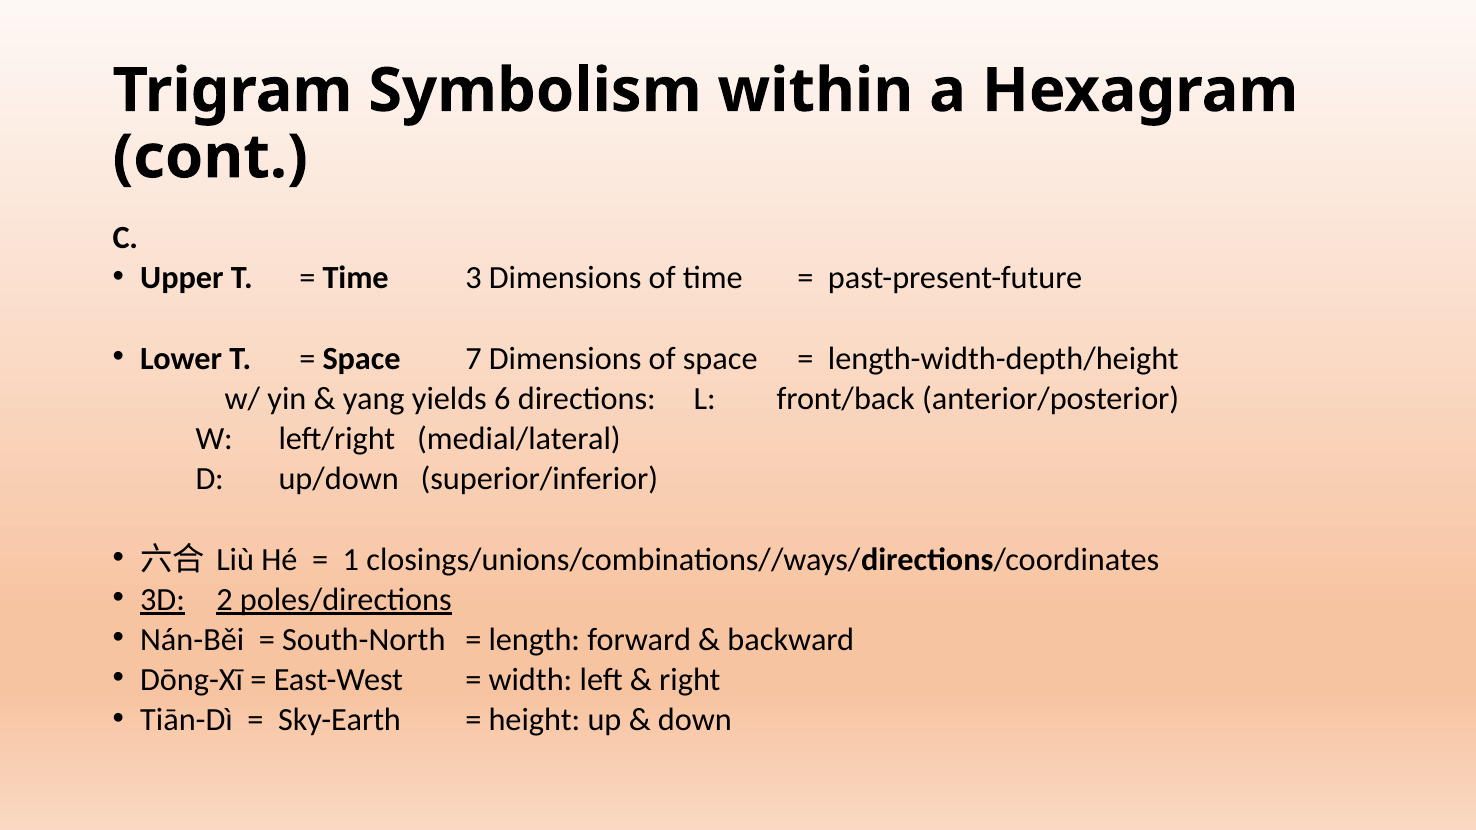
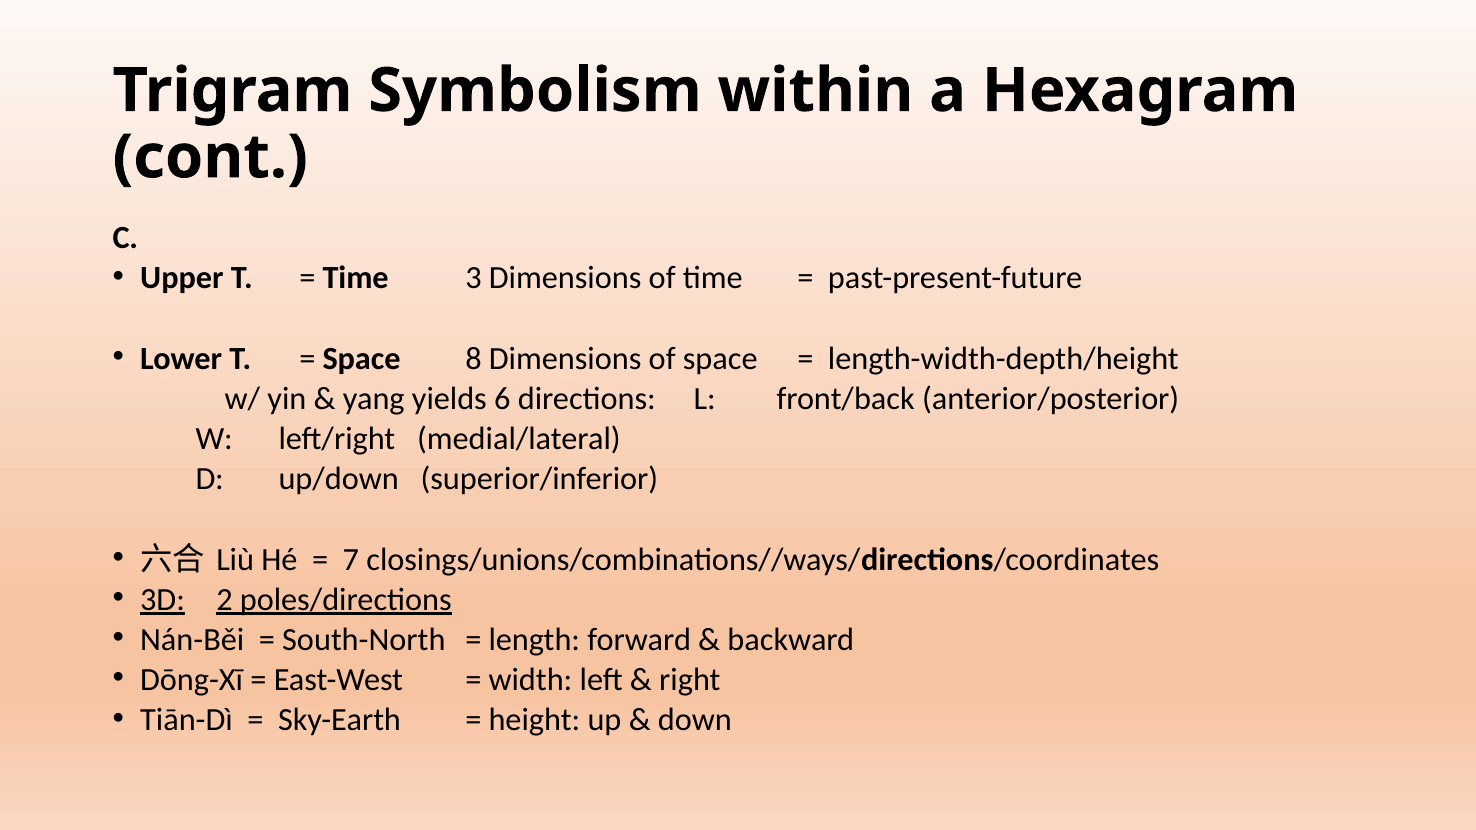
7: 7 -> 8 (473, 359)
1: 1 -> 7 (351, 560)
